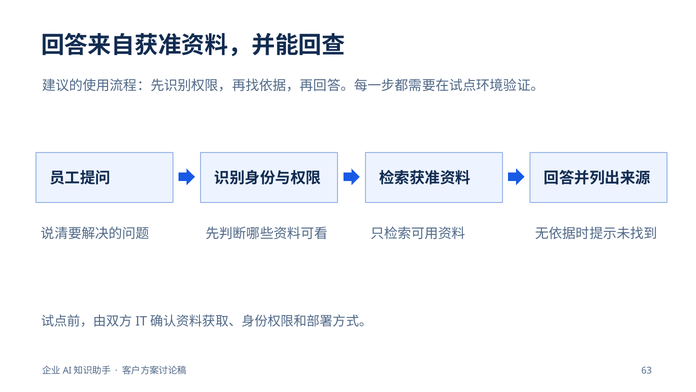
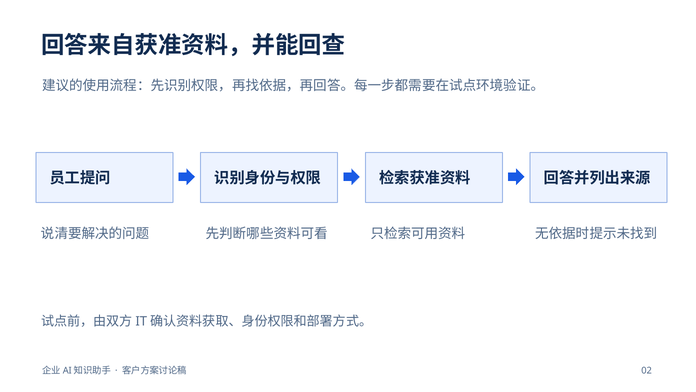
63: 63 -> 02 (647, 370)
